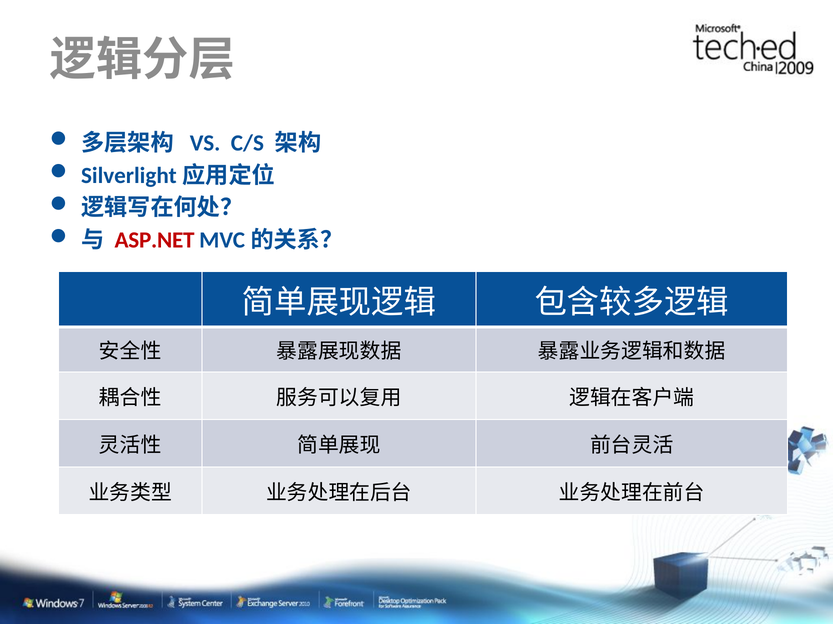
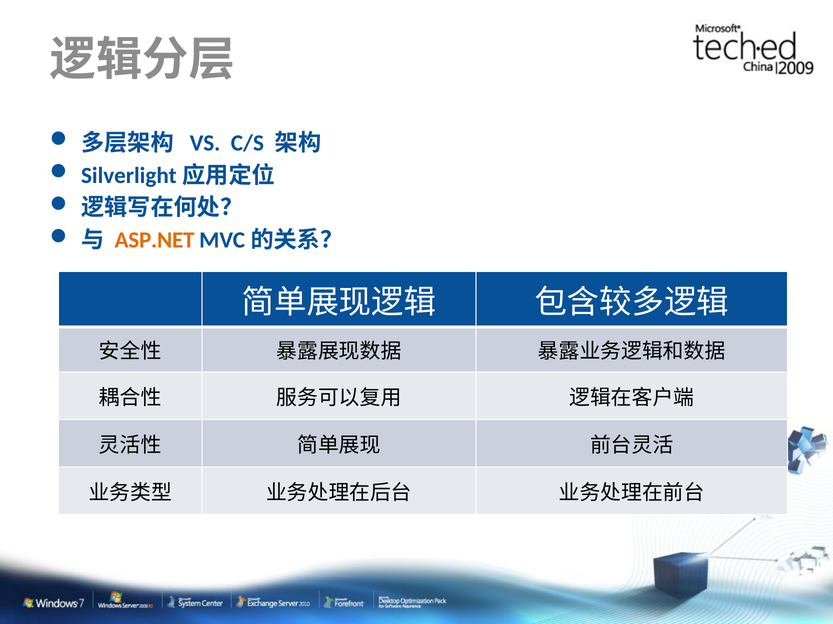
ASP.NET colour: red -> orange (155, 240)
